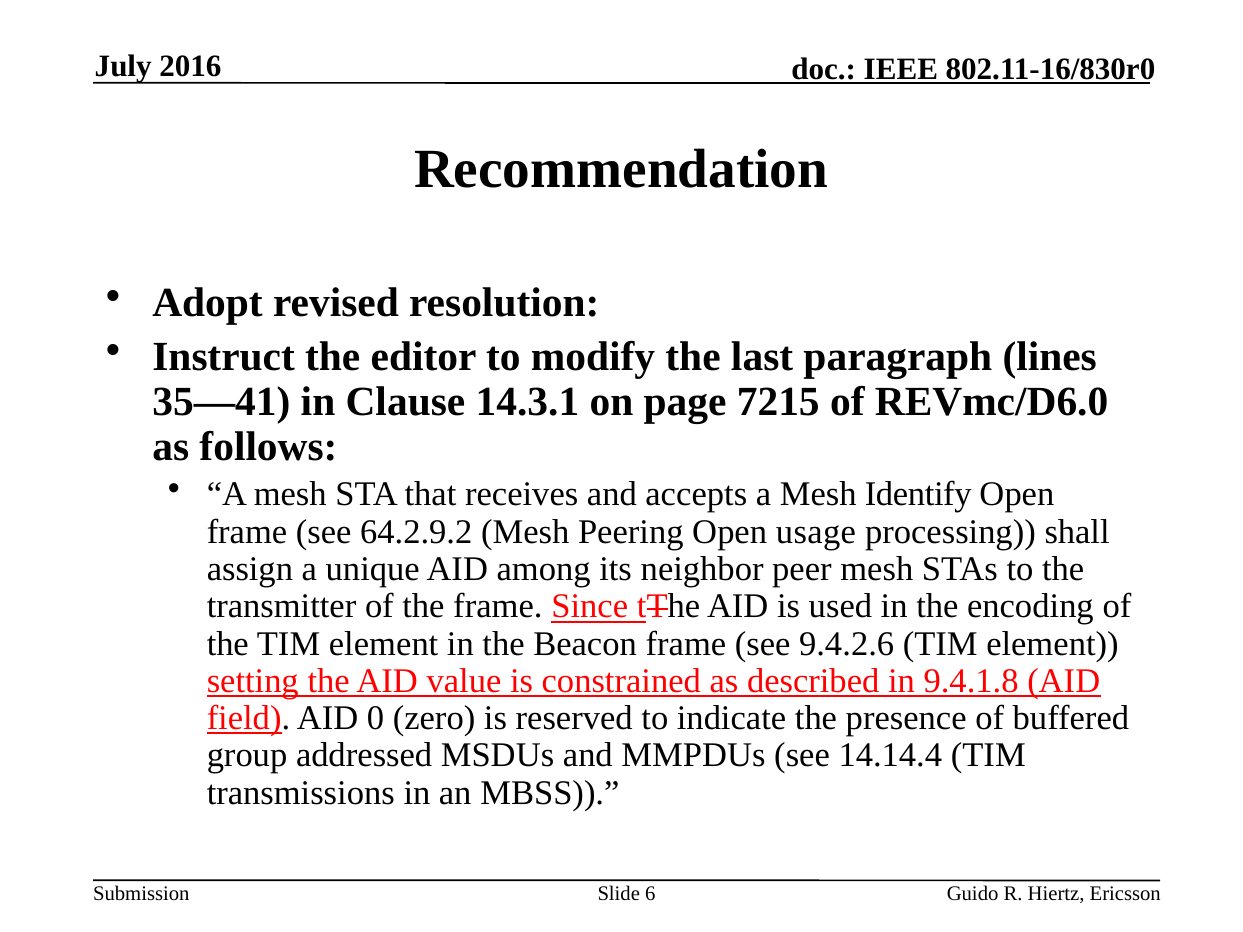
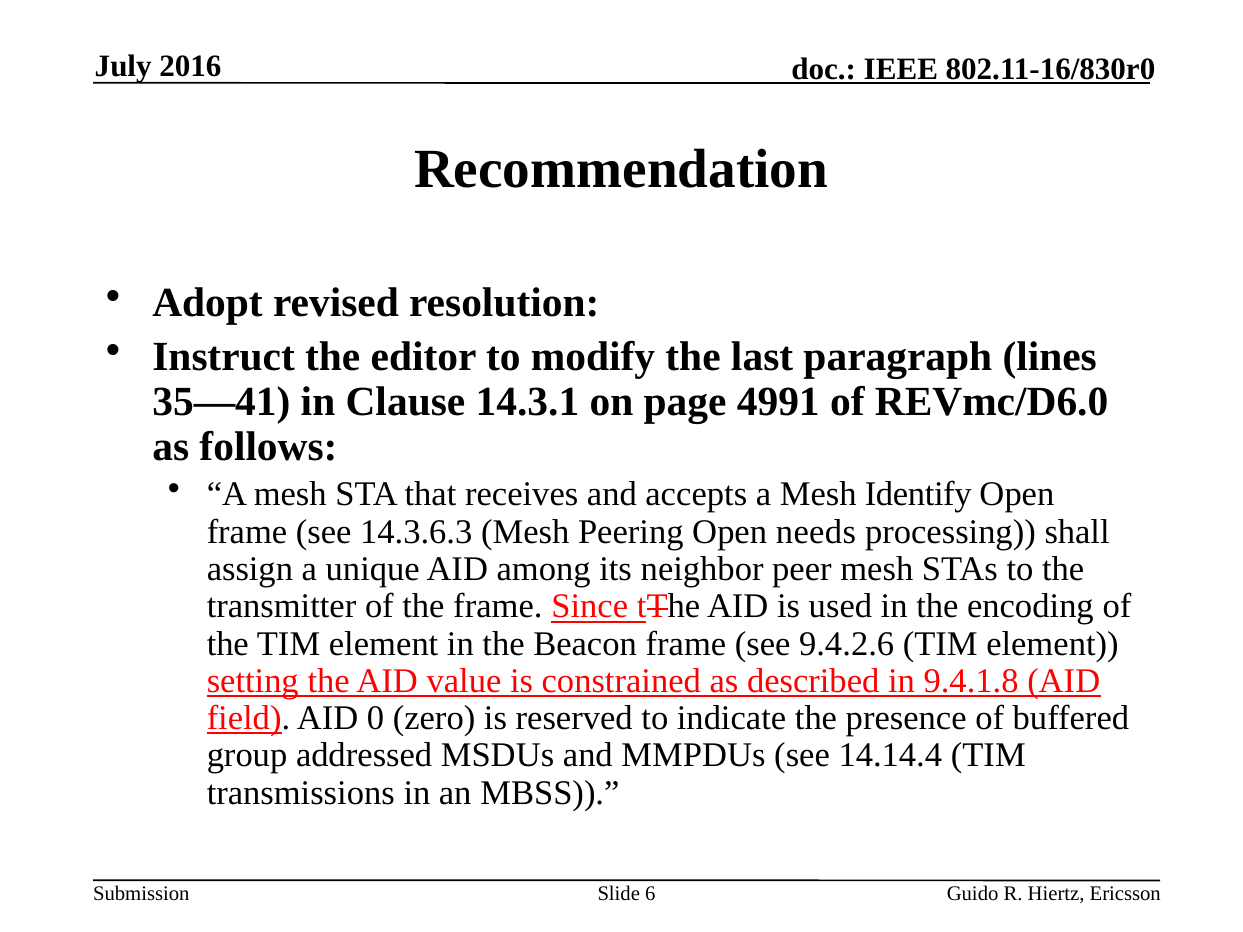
7215: 7215 -> 4991 (778, 402)
64.2.9.2: 64.2.9.2 -> 14.3.6.3 (416, 532)
usage: usage -> needs (816, 532)
